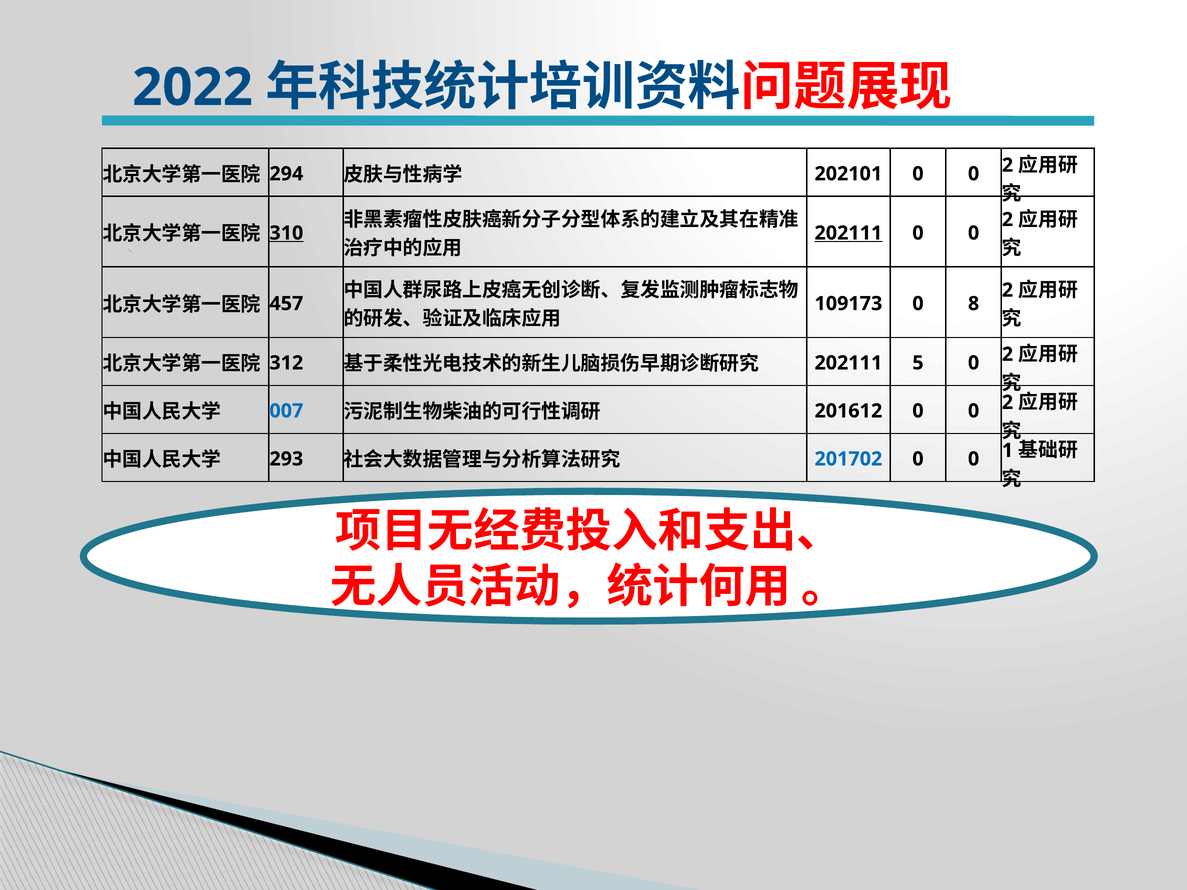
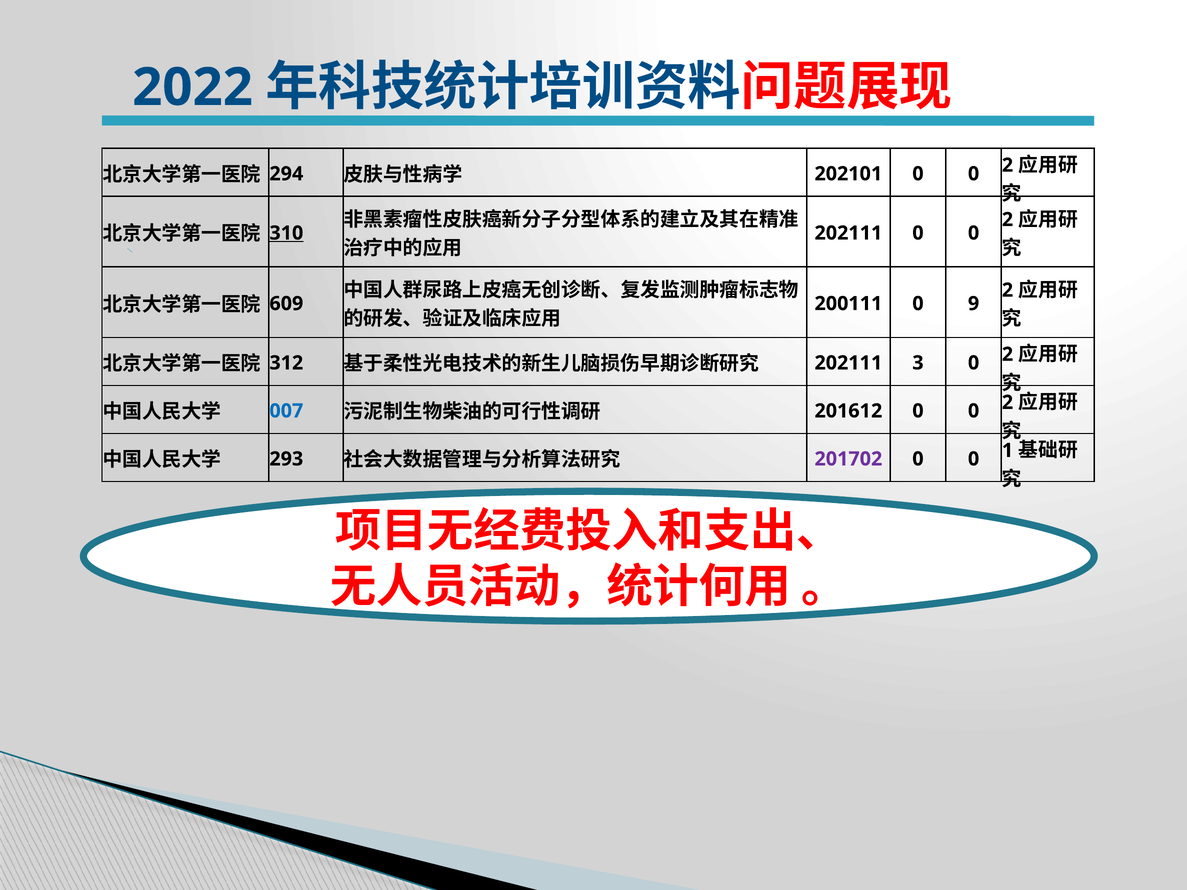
202111 underline: present -> none (848, 233)
457: 457 -> 609 (286, 304)
109173: 109173 -> 200111 (848, 304)
8: 8 -> 9 (974, 304)
5: 5 -> 3 (918, 363)
201702 colour: blue -> purple (848, 459)
